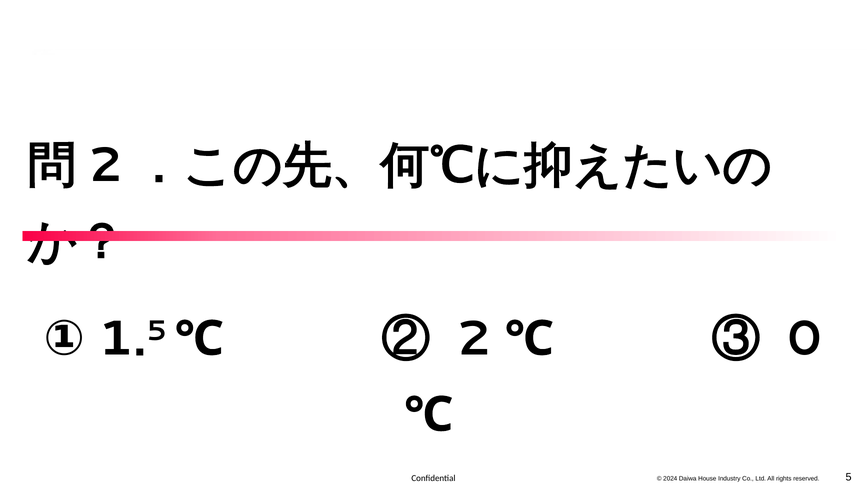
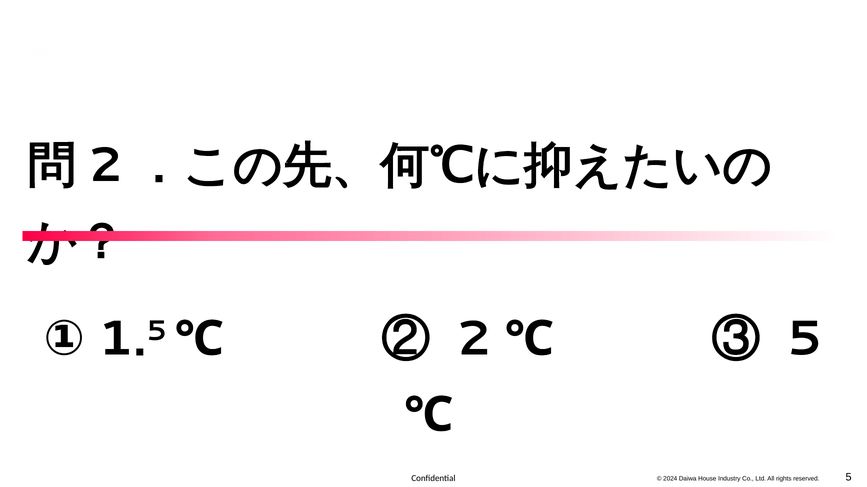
③ 0: 0 -> 5 (805, 339)
